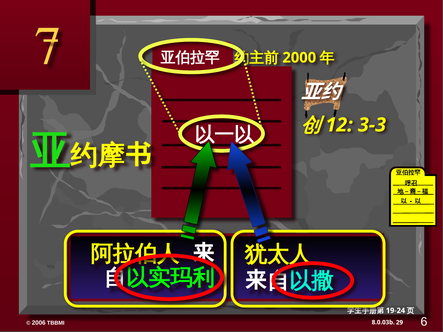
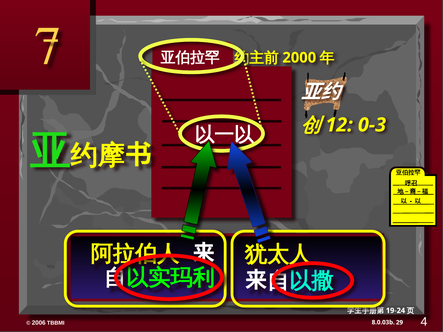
3-3: 3-3 -> 0-3 (372, 125)
6: 6 -> 4 (424, 322)
